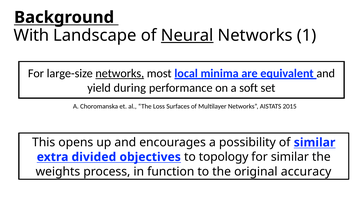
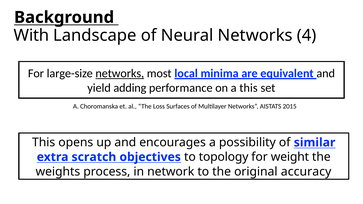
Neural underline: present -> none (187, 35)
1: 1 -> 4 (307, 35)
during: during -> adding (130, 88)
a soft: soft -> this (249, 88)
divided: divided -> scratch (94, 157)
for similar: similar -> weight (290, 157)
function: function -> network (171, 172)
